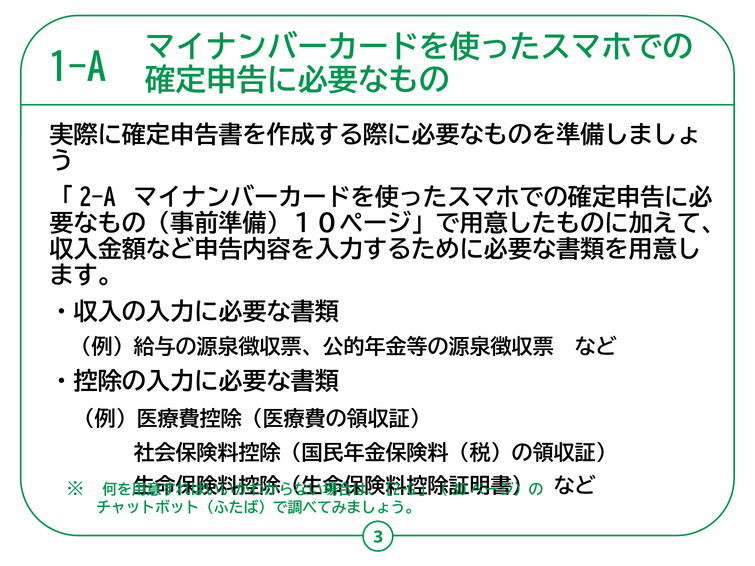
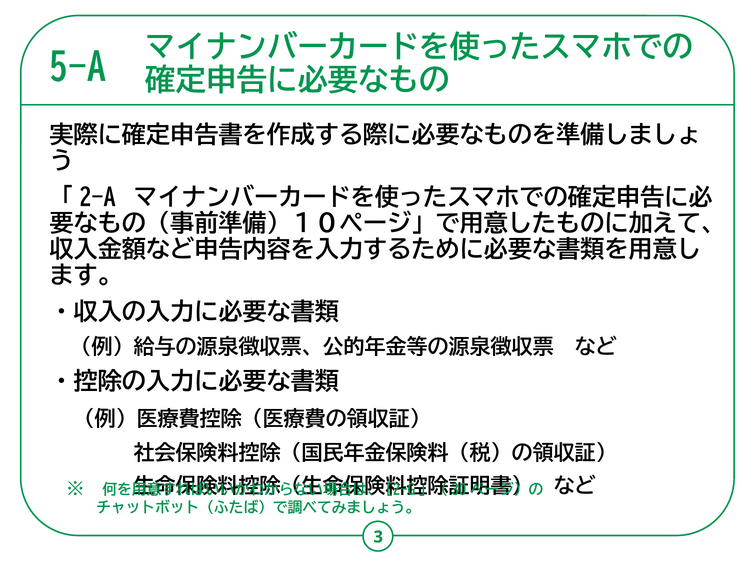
1-A: 1-A -> 5-A (78, 68)
